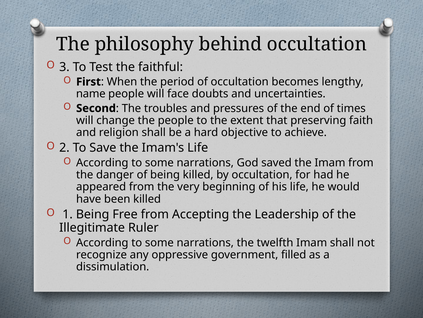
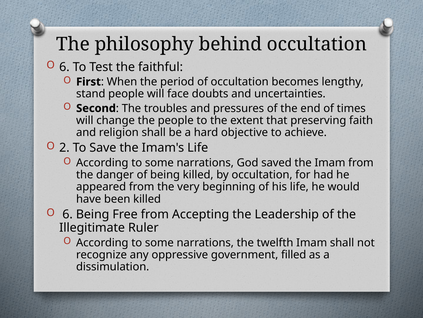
3: 3 -> 6 (64, 67)
name: name -> stand (91, 94)
1: 1 -> 6 (68, 214)
